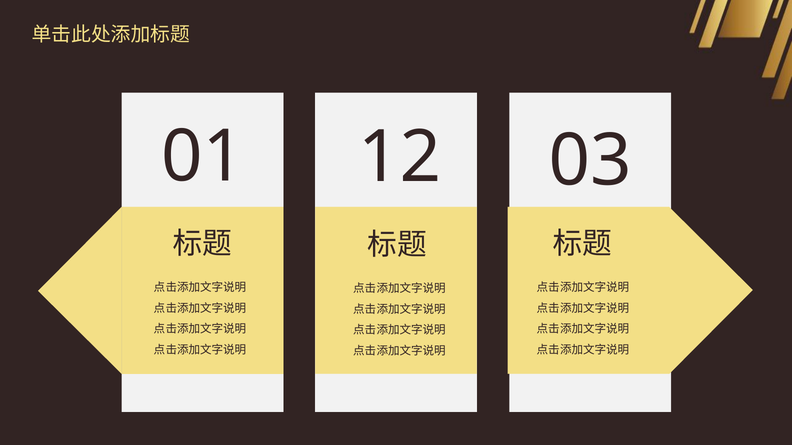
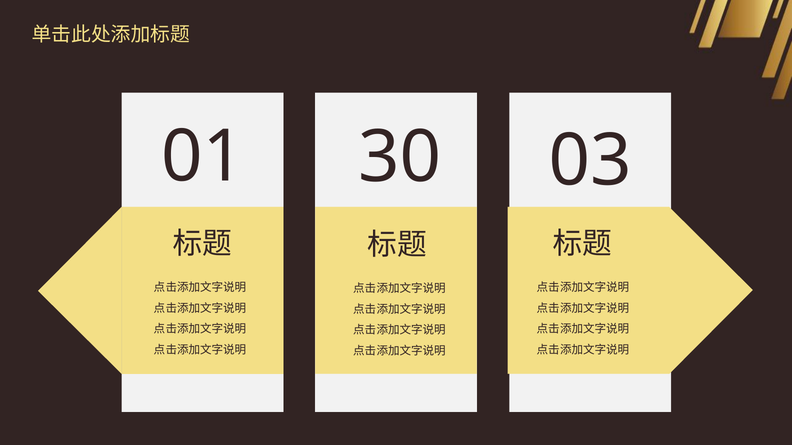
12: 12 -> 30 (400, 158)
